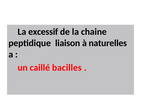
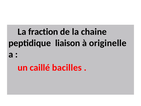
excessif: excessif -> fraction (43, 32)
naturelles: naturelles -> originelle (108, 43)
